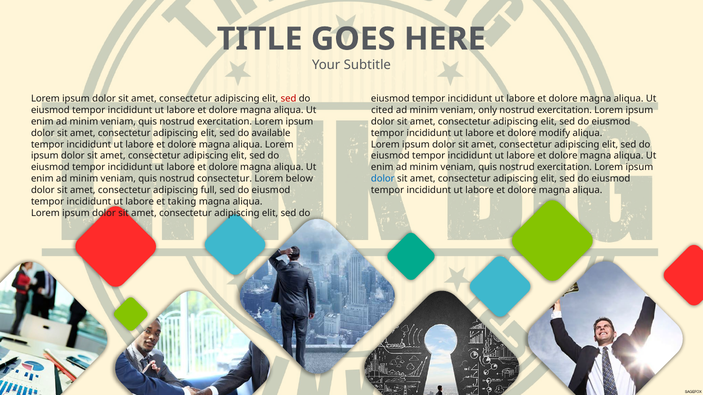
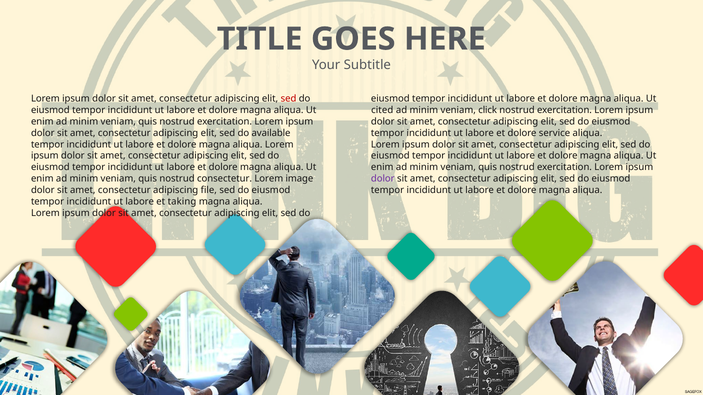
only: only -> click (488, 110)
modify: modify -> service (554, 133)
below: below -> image (299, 179)
dolor colour: blue -> purple (383, 179)
full: full -> file (209, 190)
